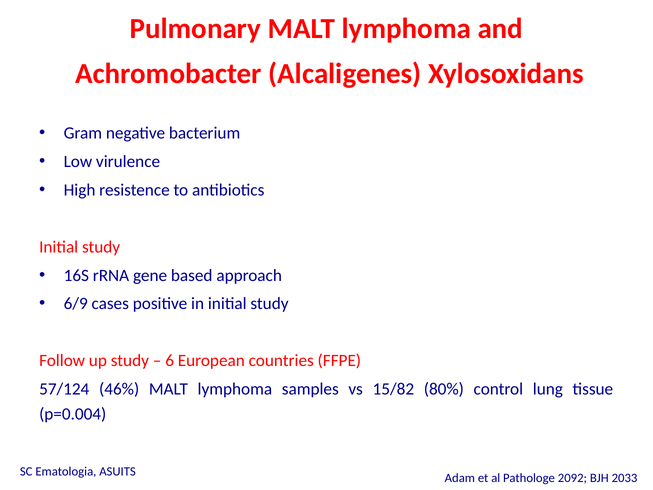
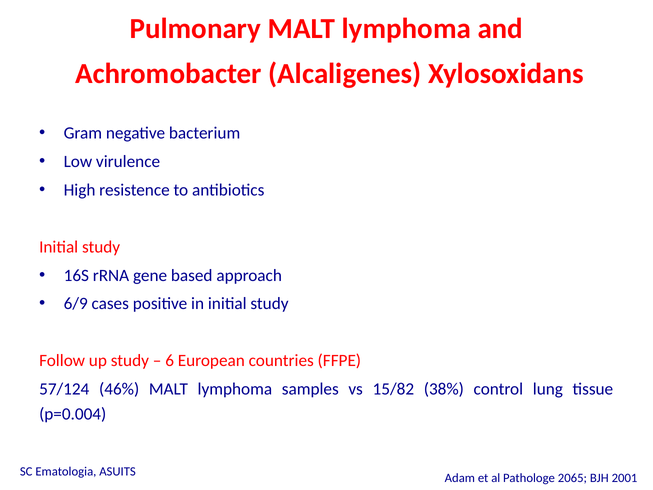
80%: 80% -> 38% (444, 389)
2092: 2092 -> 2065 (572, 478)
2033: 2033 -> 2001 (625, 478)
